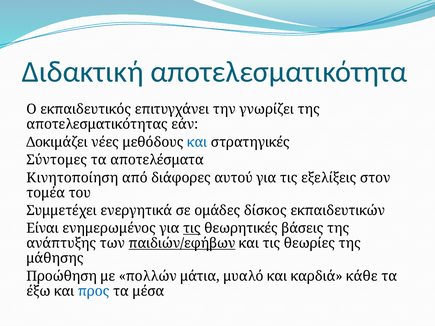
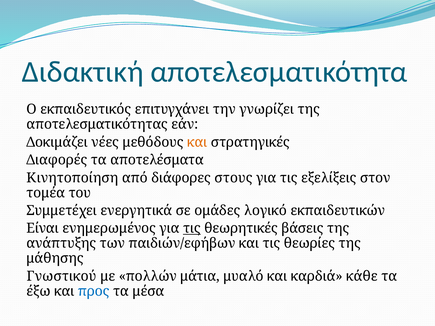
και colour: blue -> orange (197, 142)
Σύντομες: Σύντομες -> Διαφορές (57, 160)
αυτού: αυτού -> στους (233, 178)
δίσκος: δίσκος -> λογικό (265, 211)
παιδιών/εφήβων underline: present -> none (182, 244)
Προώθηση: Προώθηση -> Γνωστικού (61, 276)
